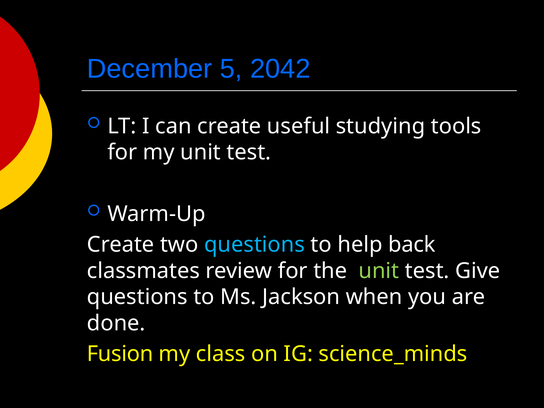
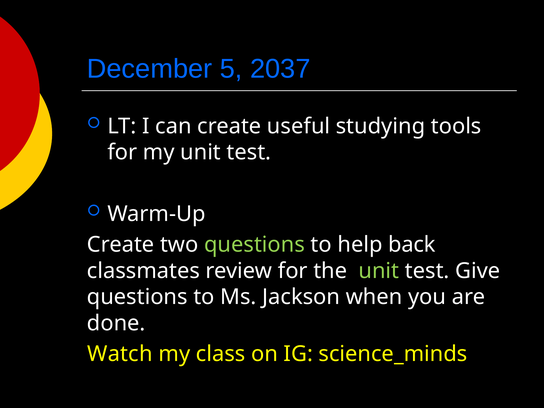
2042: 2042 -> 2037 (280, 69)
questions colour: light blue -> light green (255, 244)
Fusion: Fusion -> Watch (120, 354)
